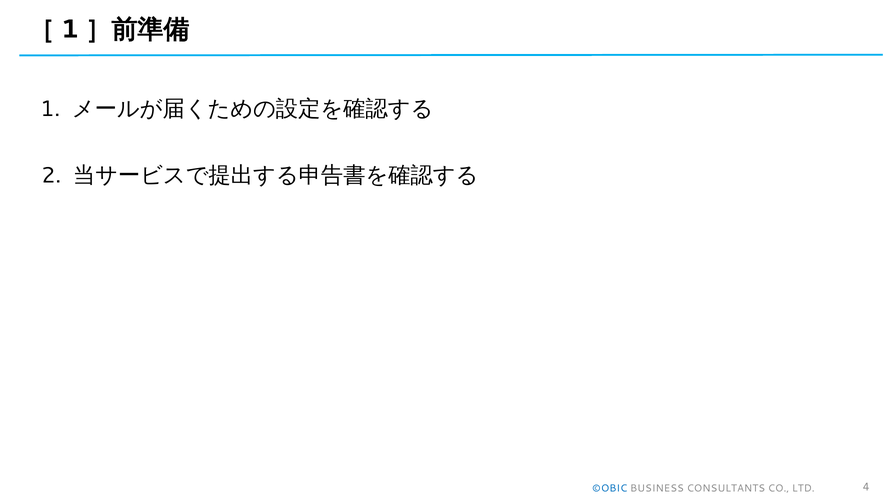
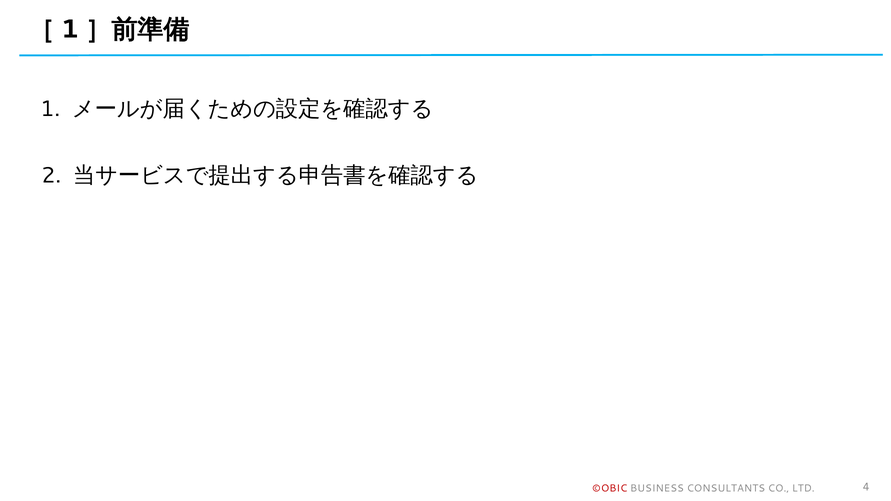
©OBIC colour: blue -> red (610, 489)
